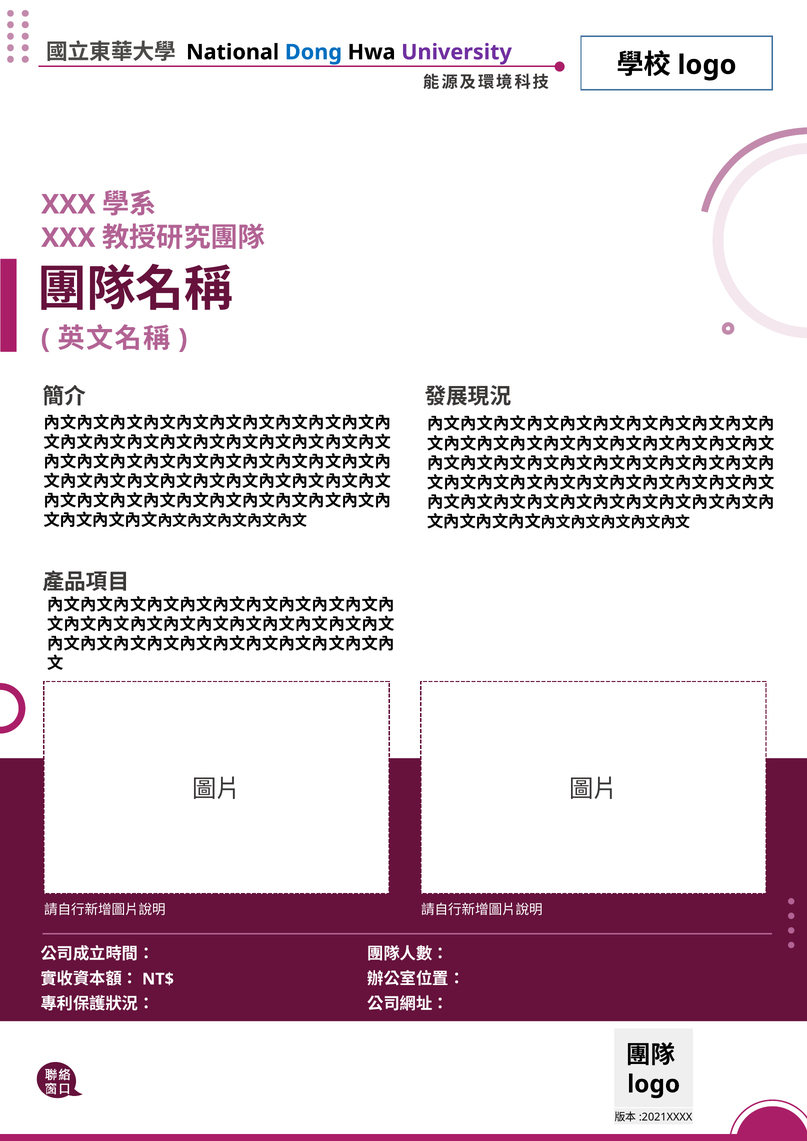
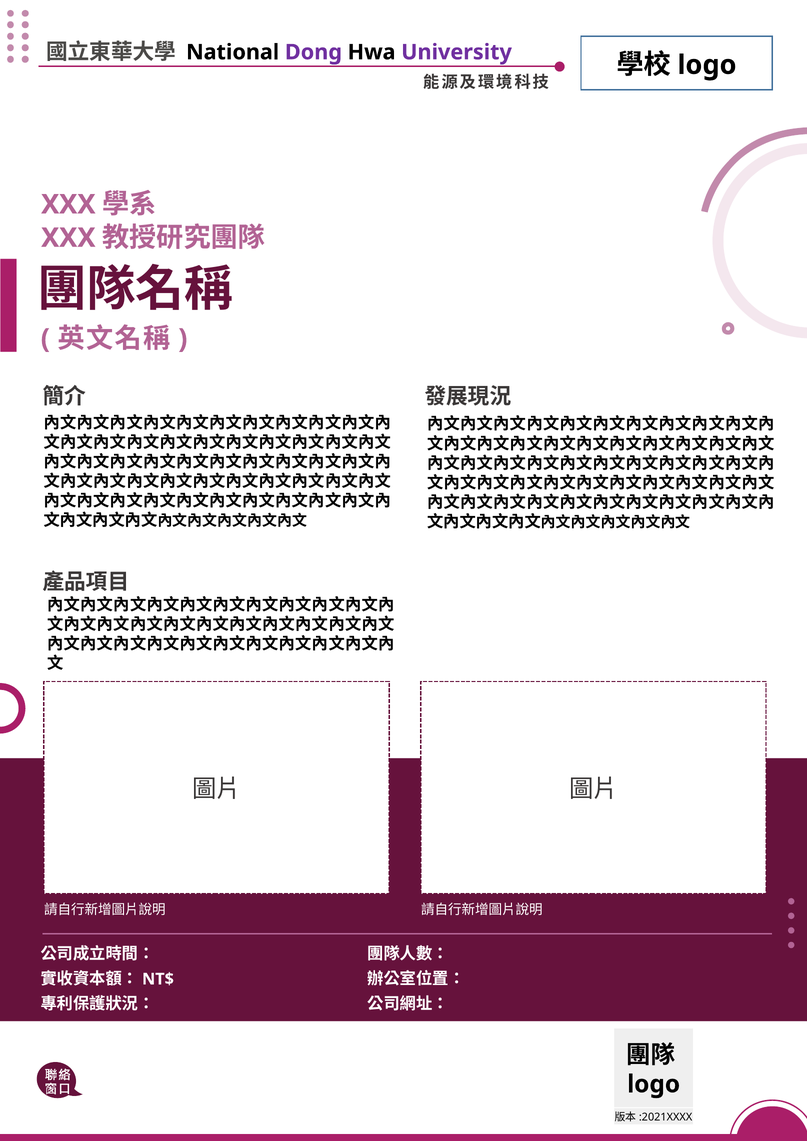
Dong colour: blue -> purple (313, 52)
